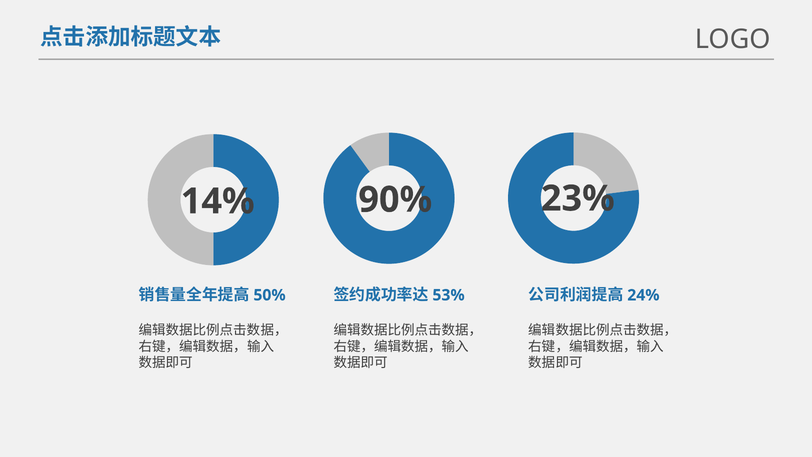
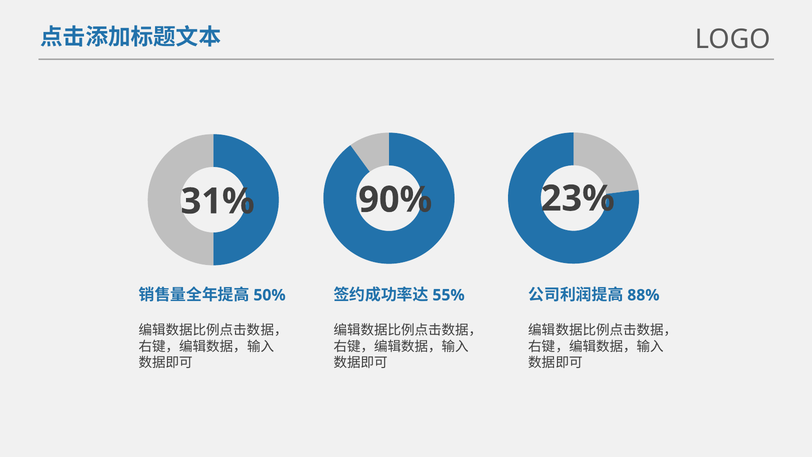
14%: 14% -> 31% (218, 201)
53%: 53% -> 55% (449, 295)
24%: 24% -> 88% (643, 295)
